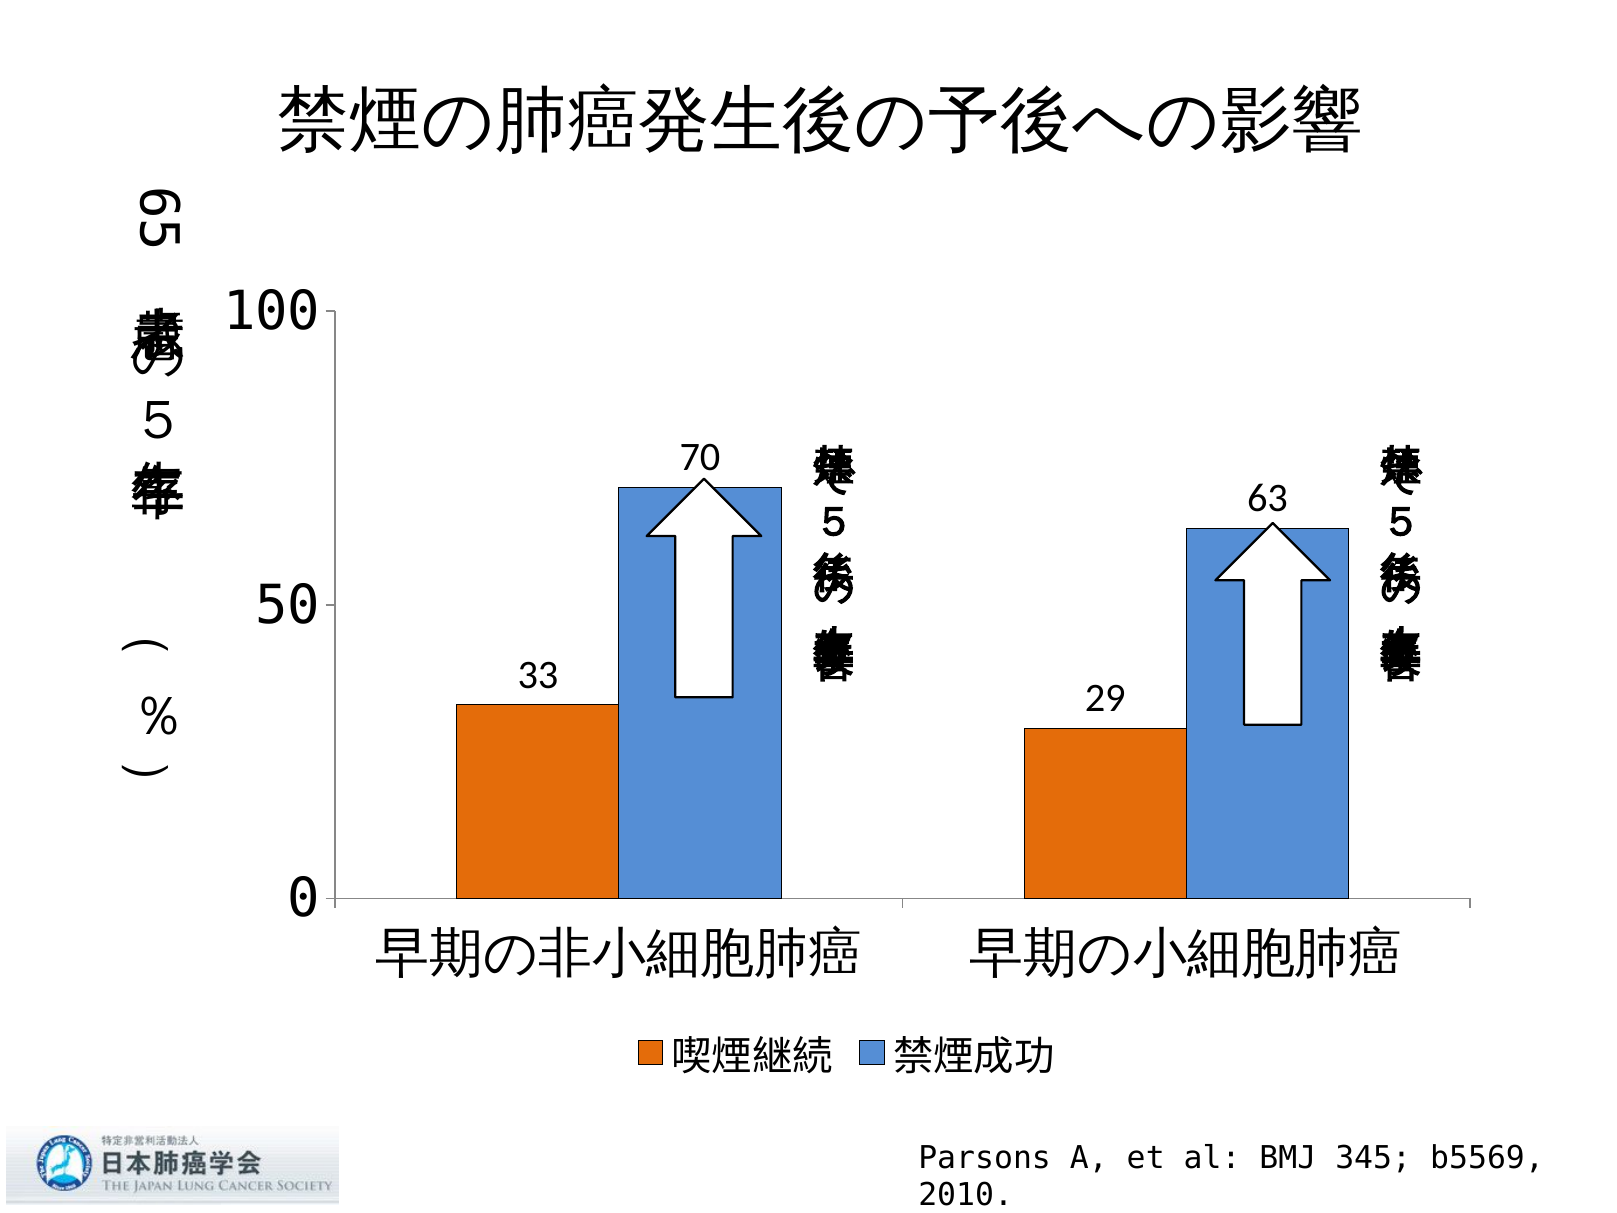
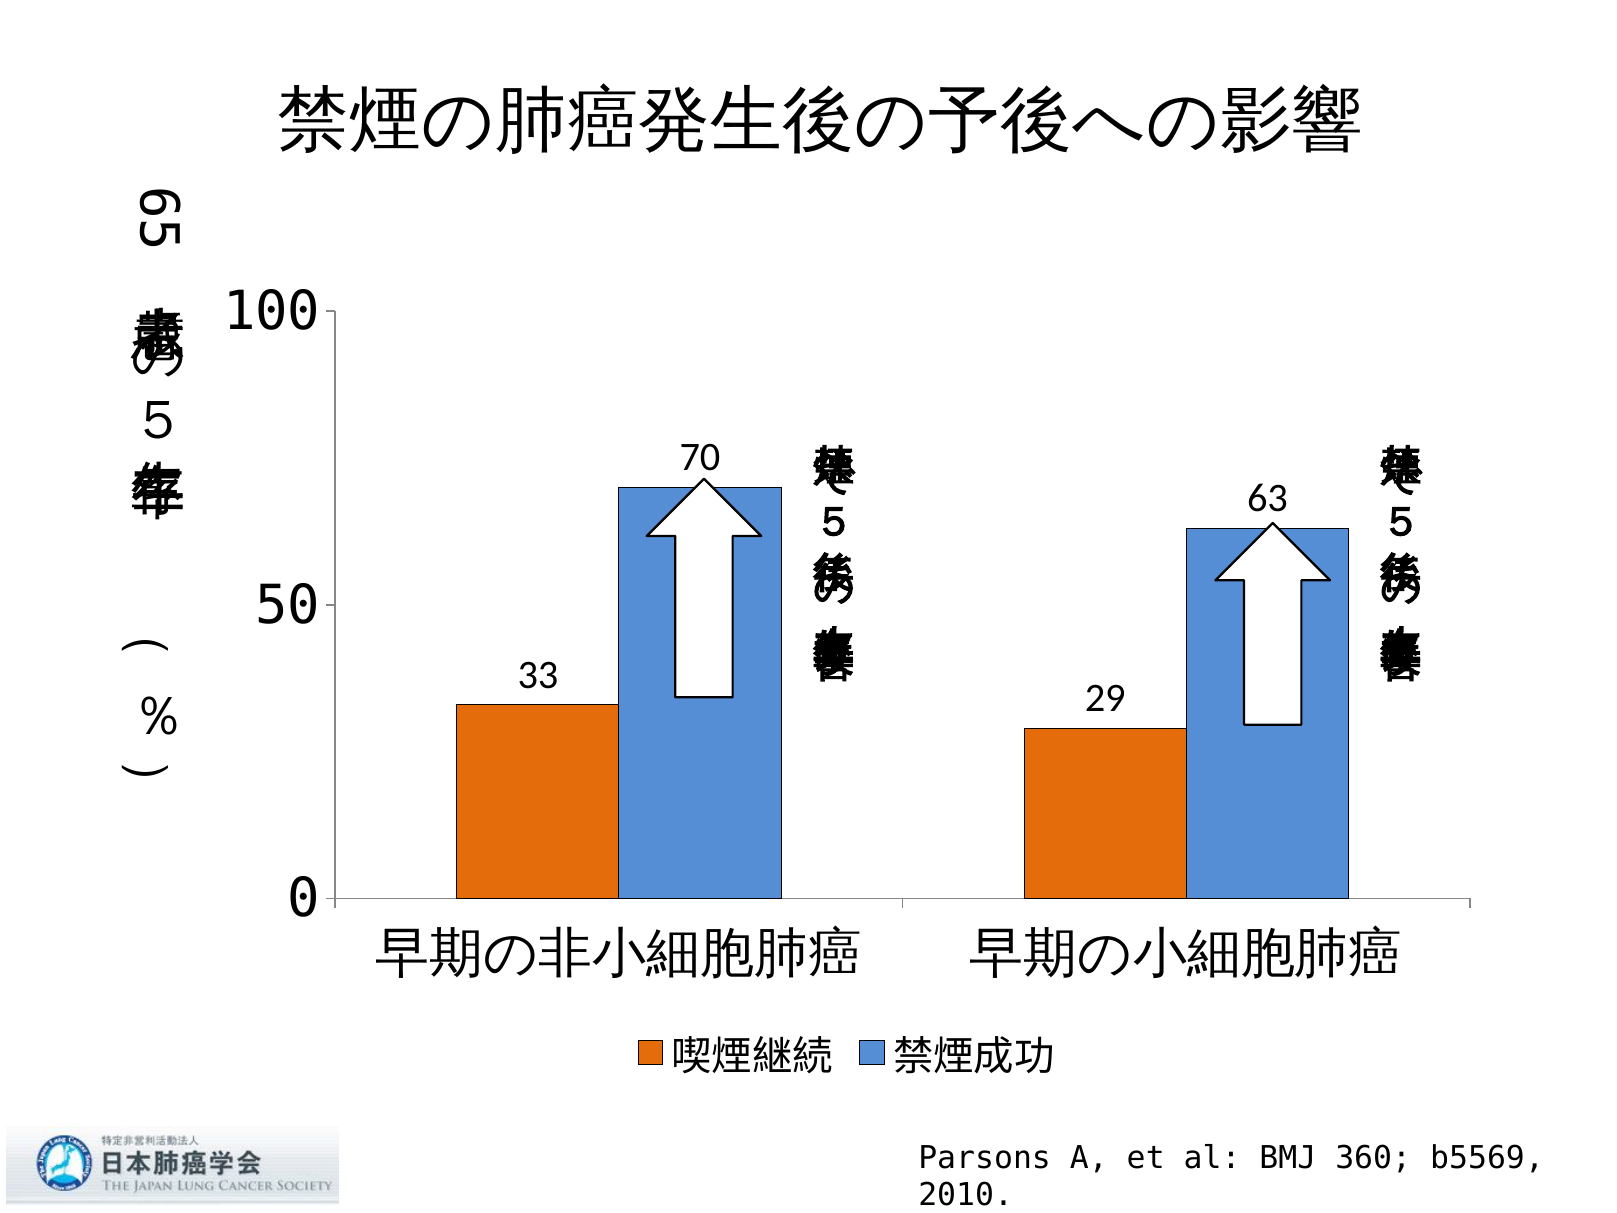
345: 345 -> 360 (1373, 1157)
